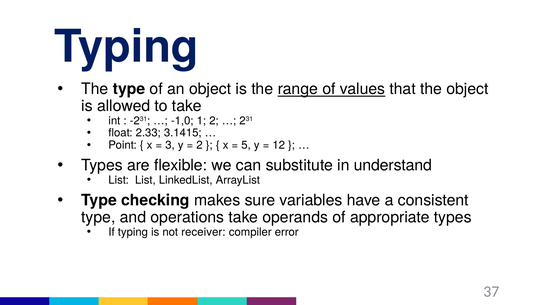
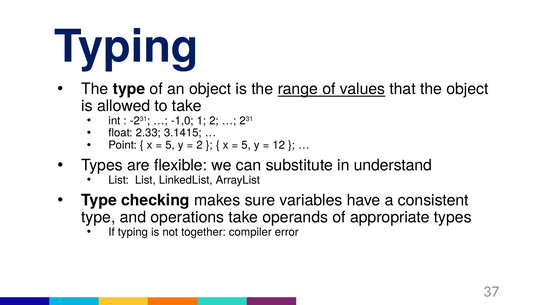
3: 3 -> 5 (170, 145)
receiver: receiver -> together (203, 232)
